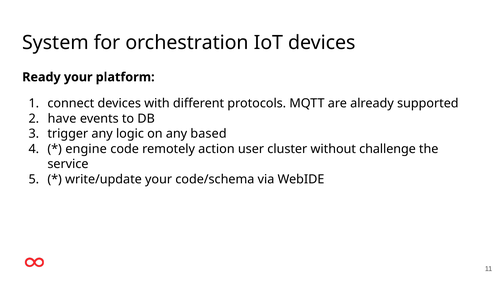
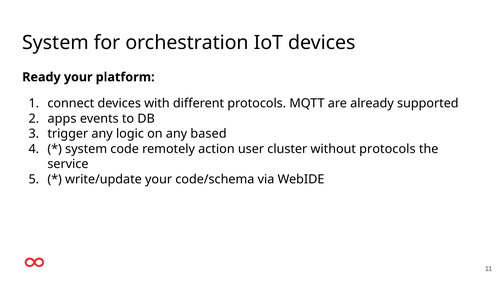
have: have -> apps (62, 118)
engine: engine -> system (86, 149)
without challenge: challenge -> protocols (387, 149)
